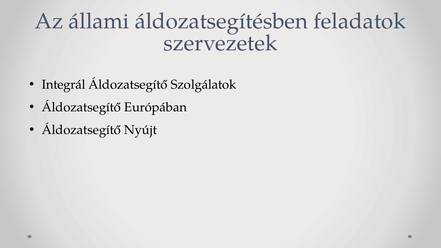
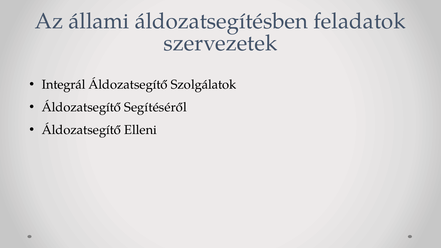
Európában: Európában -> Segítéséről (156, 107)
Nyújt: Nyújt -> Elleni (141, 130)
